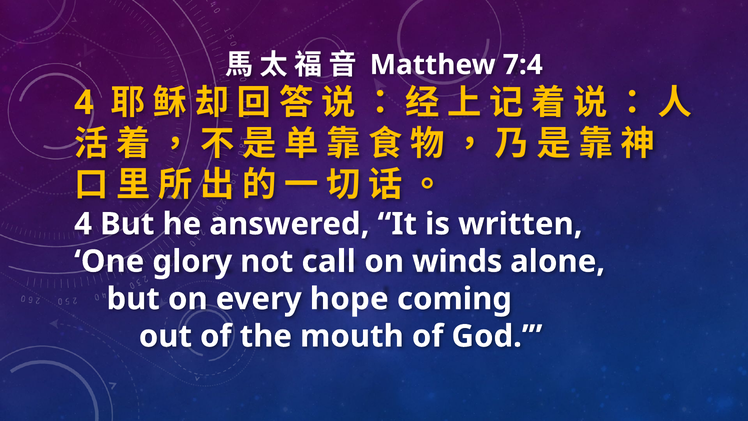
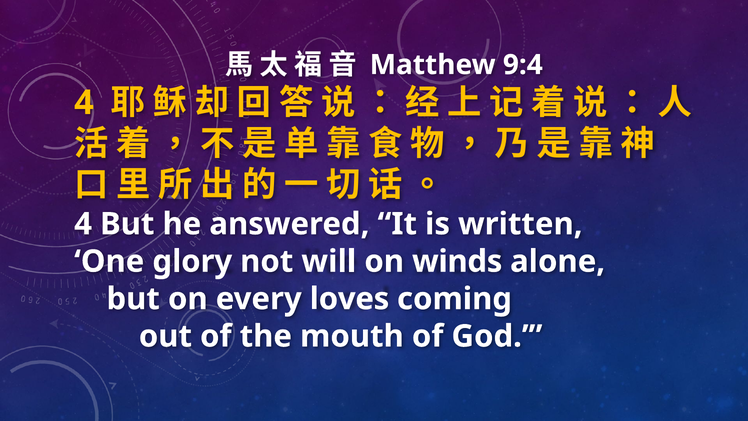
7:4: 7:4 -> 9:4 (523, 65)
call: call -> will (329, 261)
hope: hope -> loves (350, 299)
